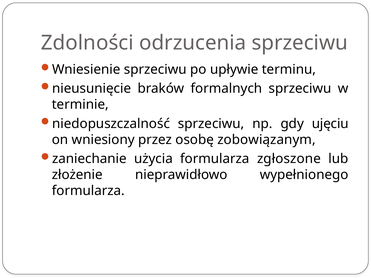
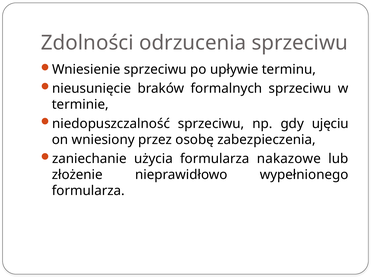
zobowiązanym: zobowiązanym -> zabezpieczenia (267, 140)
zgłoszone: zgłoszone -> nakazowe (289, 159)
